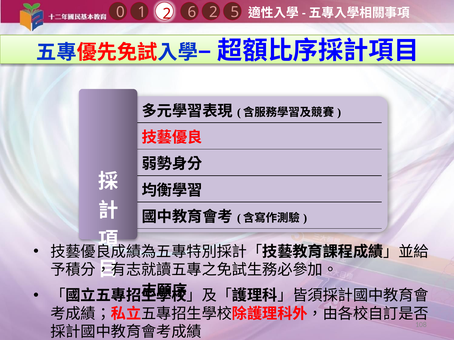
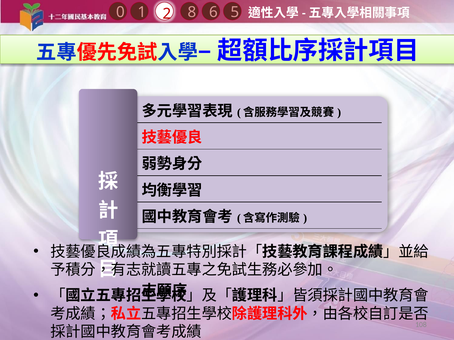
1 2: 2 -> 6 (213, 12)
6: 6 -> 8 (192, 12)
